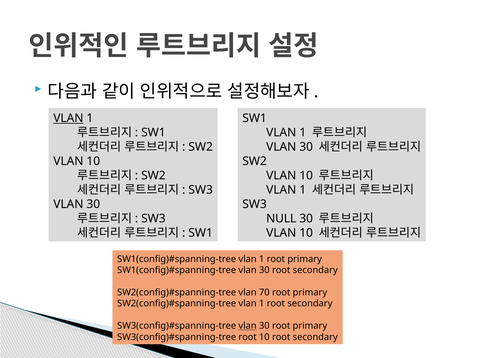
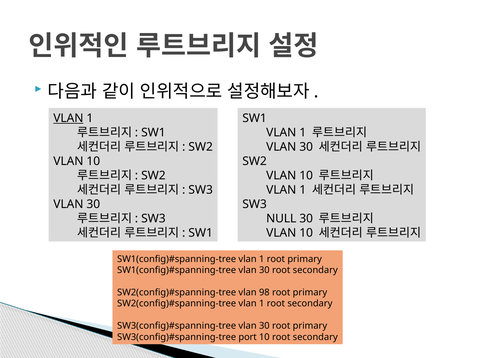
70: 70 -> 98 (264, 292)
vlan underline: present -> none (248, 326)
root: root -> port (248, 337)
